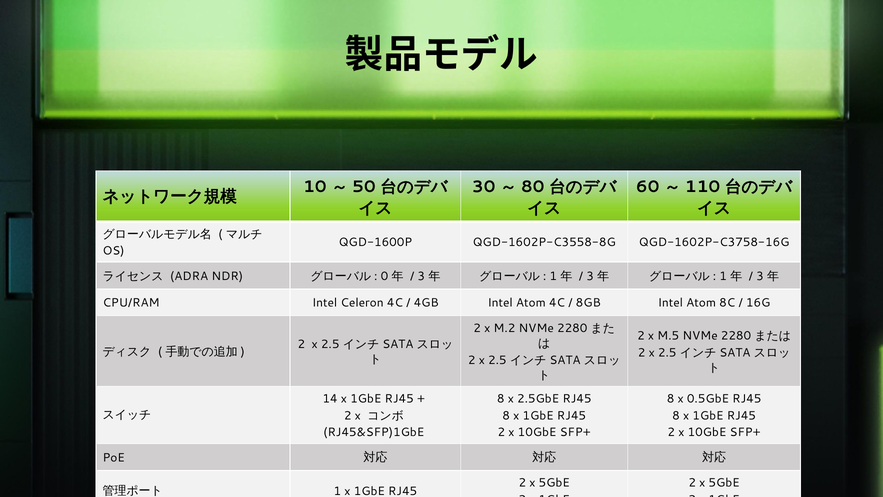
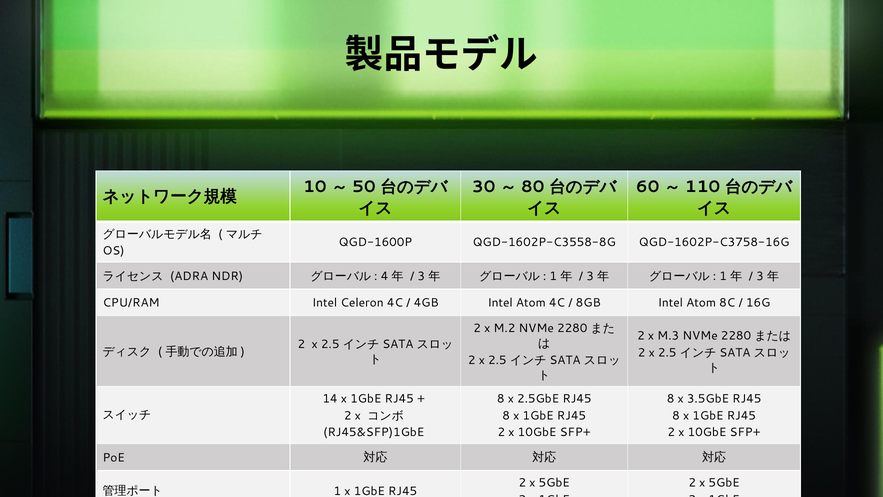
0: 0 -> 4 (384, 276)
M.5: M.5 -> M.3 (668, 335)
0.5GbE: 0.5GbE -> 3.5GbE (708, 398)
